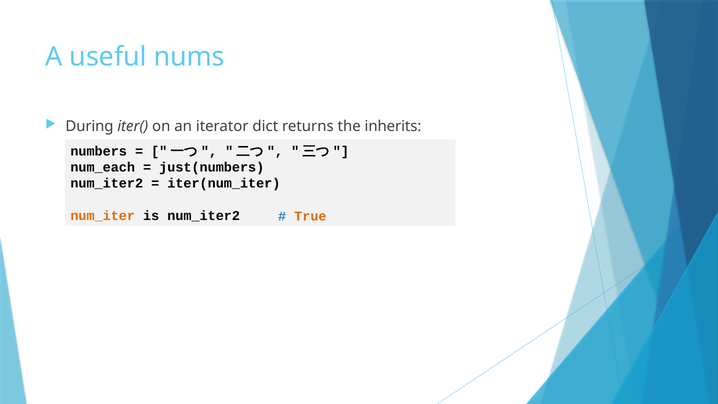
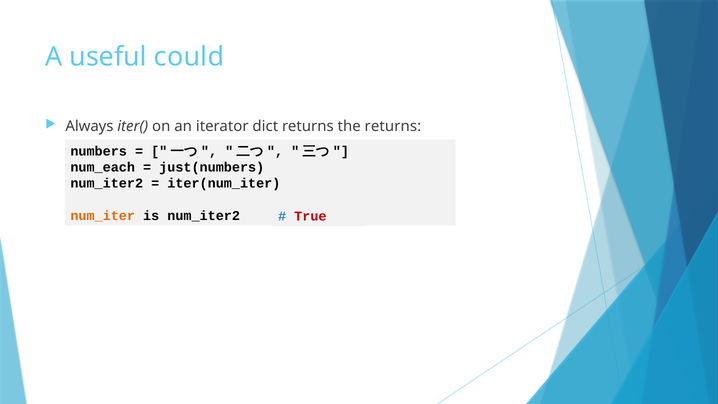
nums: nums -> could (189, 57)
During: During -> Always (89, 126)
the inherits: inherits -> returns (393, 126)
True colour: orange -> red (310, 216)
